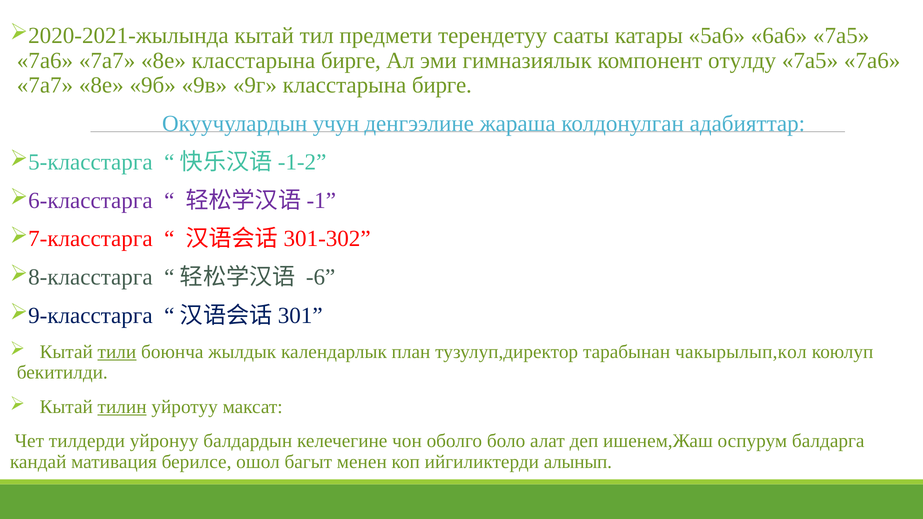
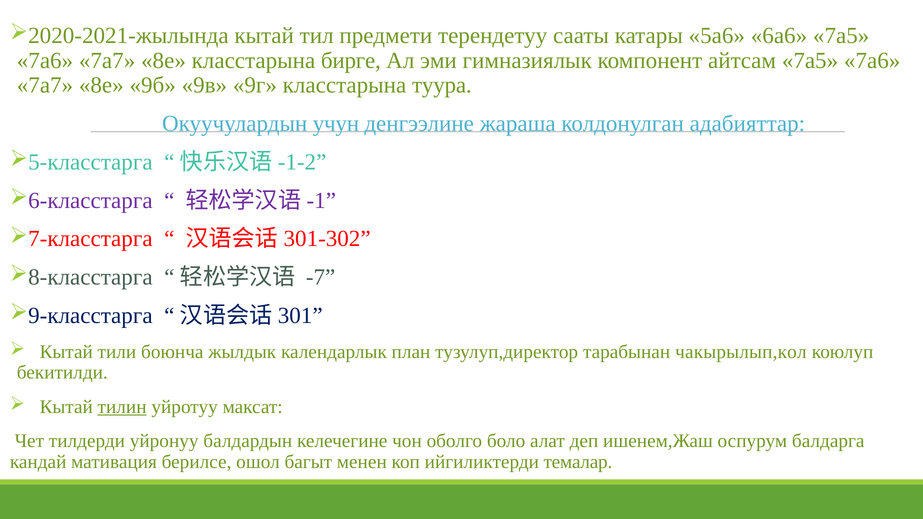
отулду: отулду -> айтсам (742, 60)
9г класстарына бирге: бирге -> туура (442, 85)
-6: -6 -> -7 (321, 277)
тили underline: present -> none (117, 352)
алынып: алынып -> темалар (578, 462)
